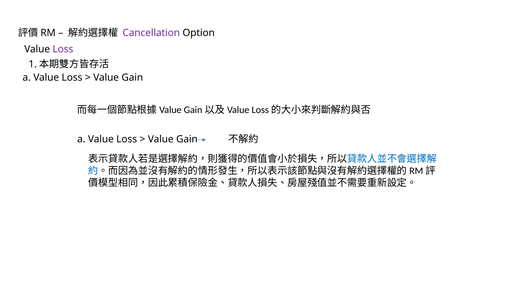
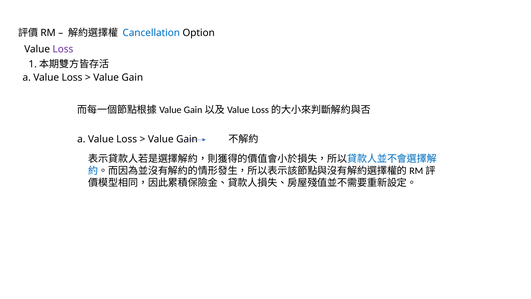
Cancellation colour: purple -> blue (151, 33)
